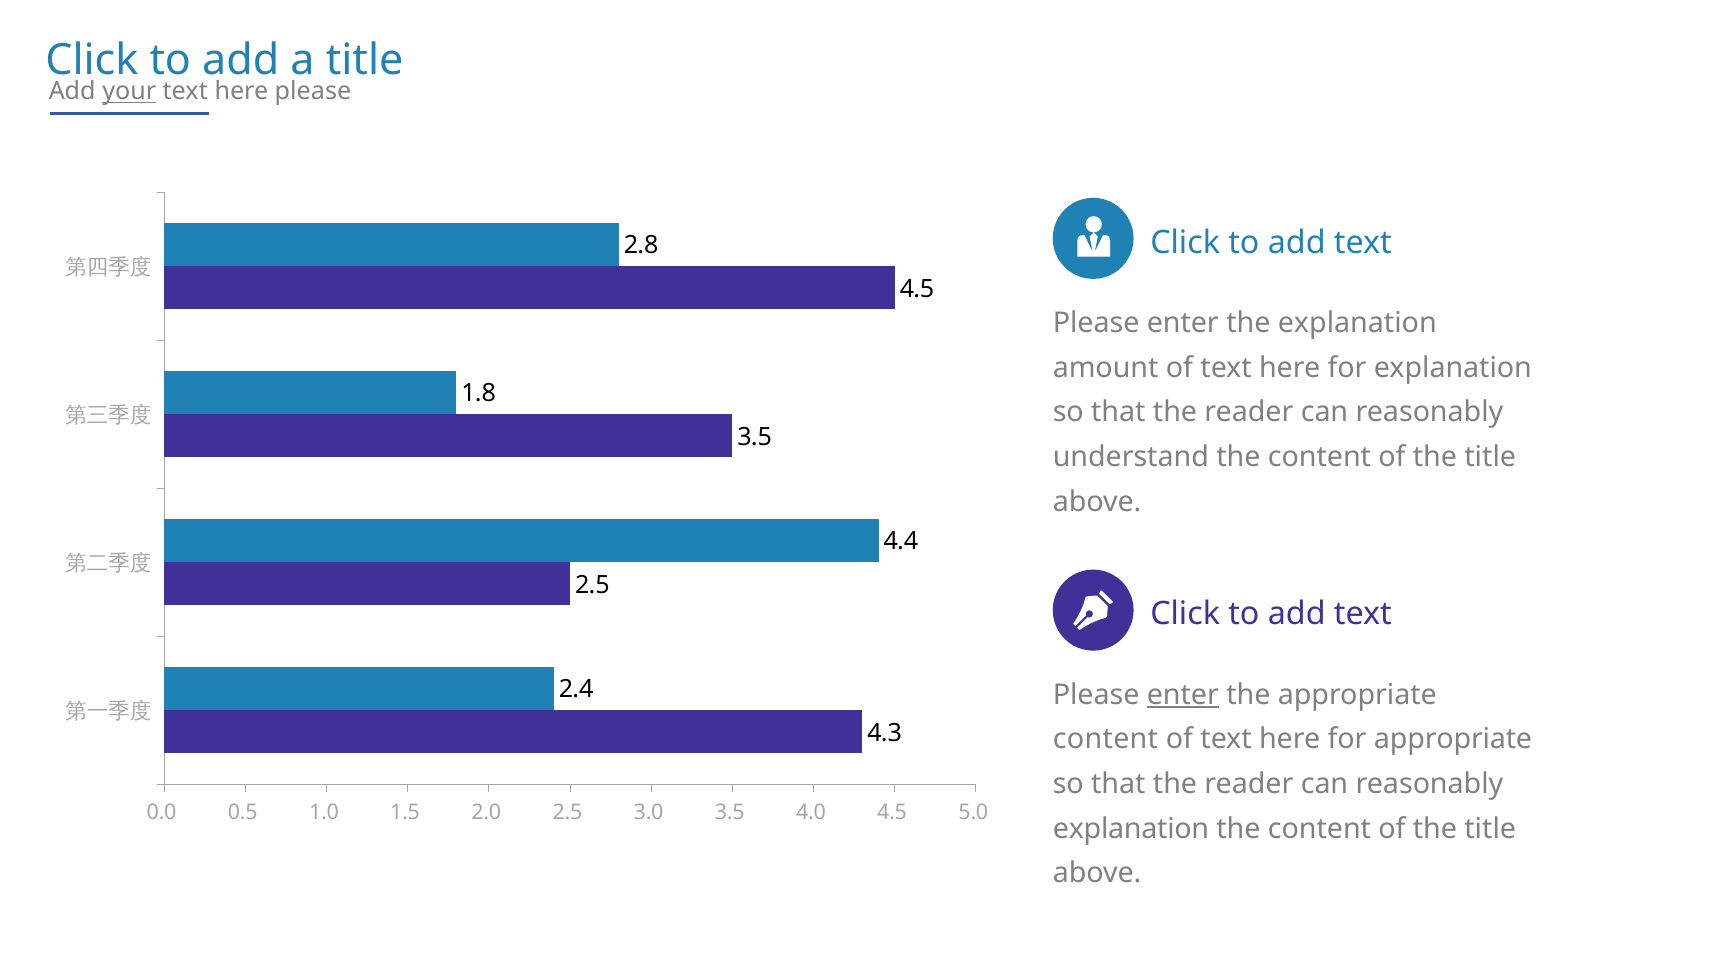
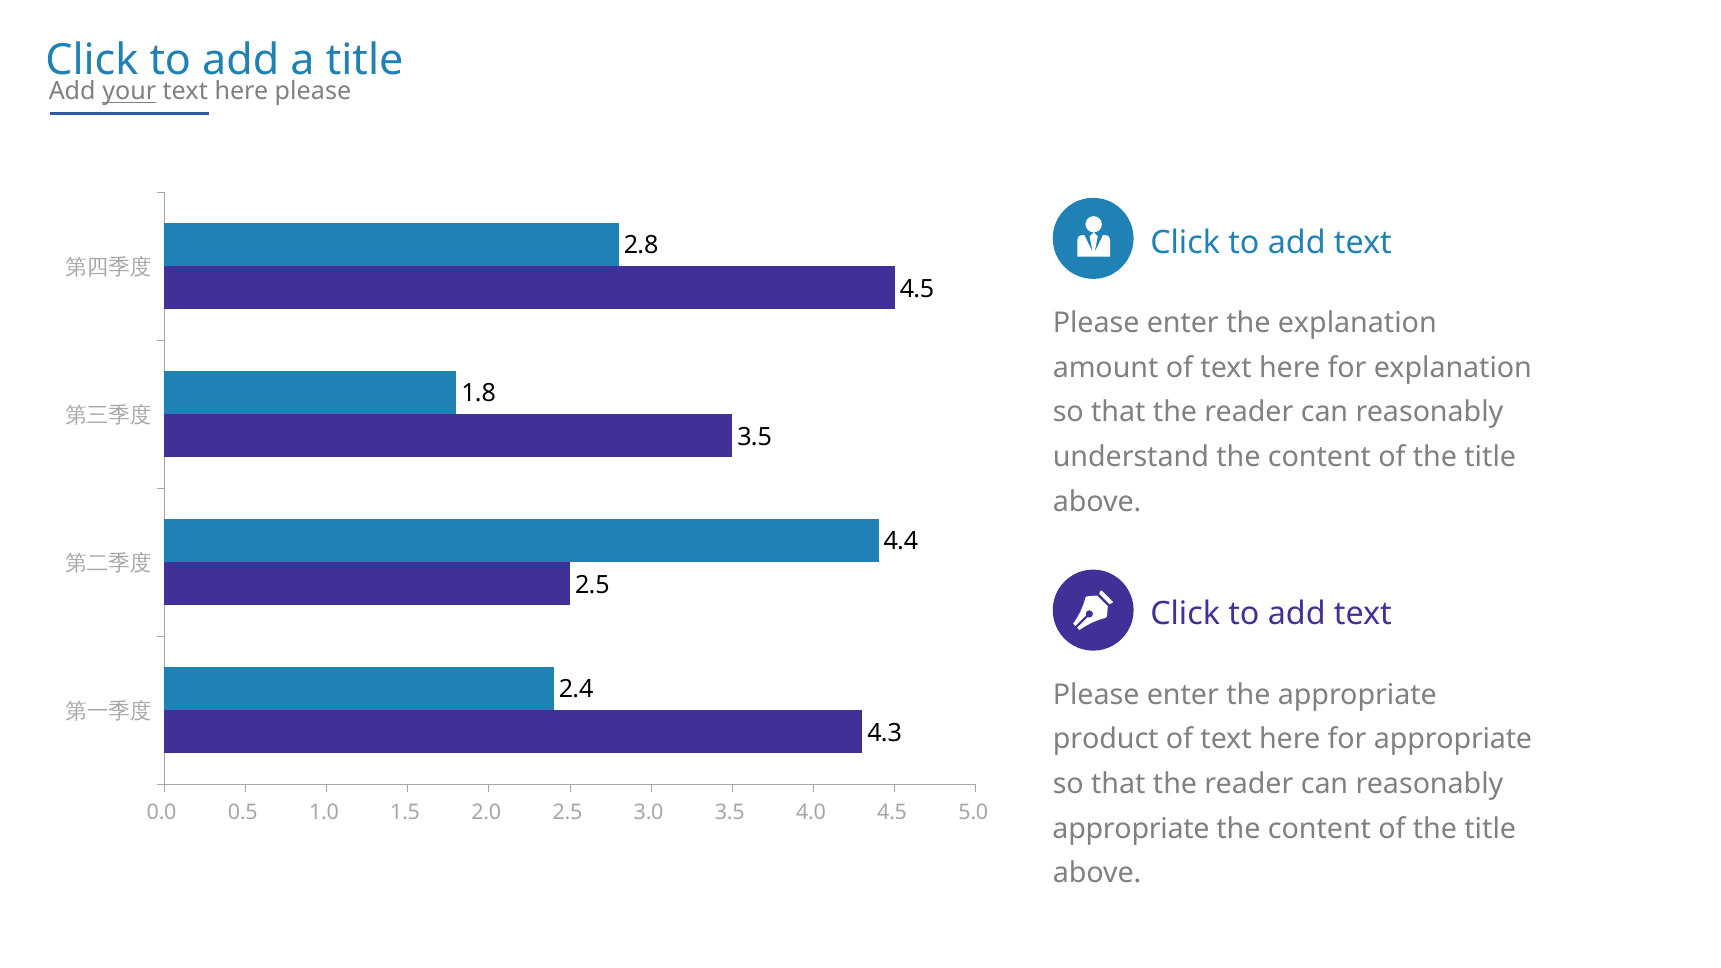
enter underline: present -> none (1183, 695)
content: content -> product (1106, 739)
explanation: explanation -> appropriate (1131, 829)
